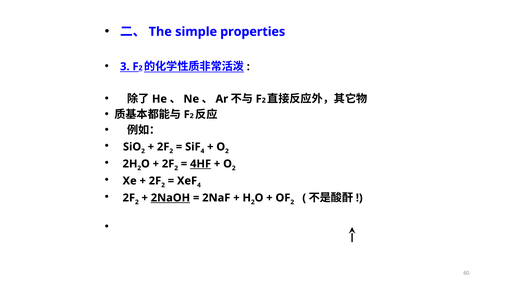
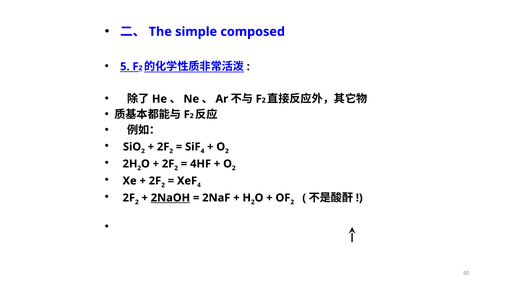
properties: properties -> composed (253, 32)
3: 3 -> 5 (125, 67)
4HF underline: present -> none (201, 164)
